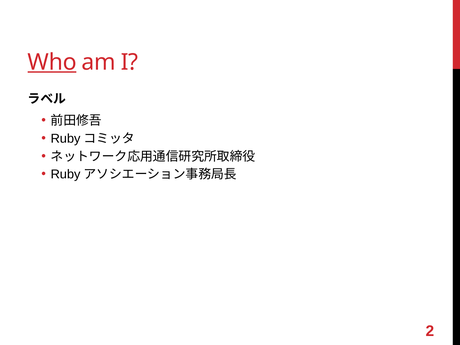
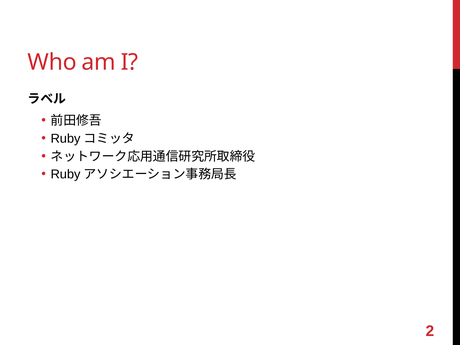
Who underline: present -> none (52, 62)
